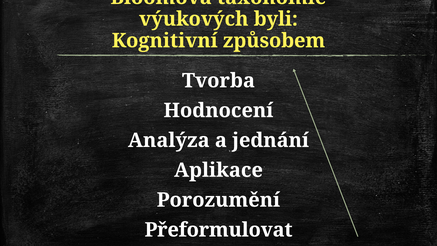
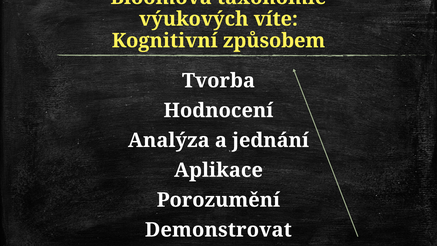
byli: byli -> víte (276, 19)
Přeformulovat: Přeformulovat -> Demonstrovat (218, 230)
